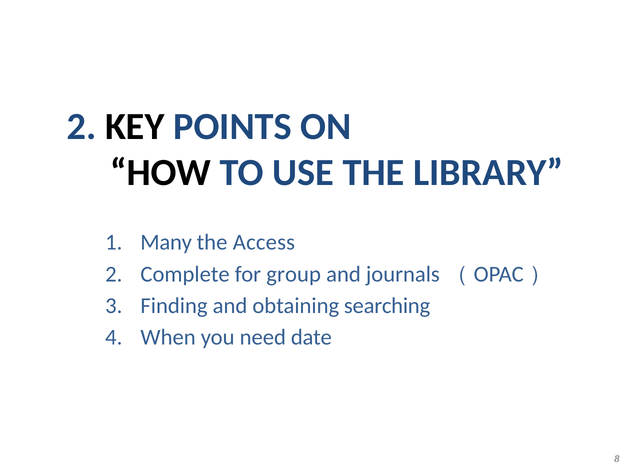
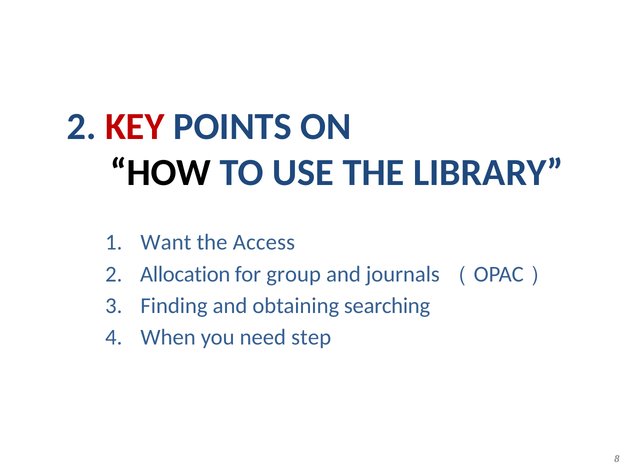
KEY colour: black -> red (135, 127)
Many: Many -> Want (166, 243)
Complete: Complete -> Allocation (185, 274)
date: date -> step (311, 338)
